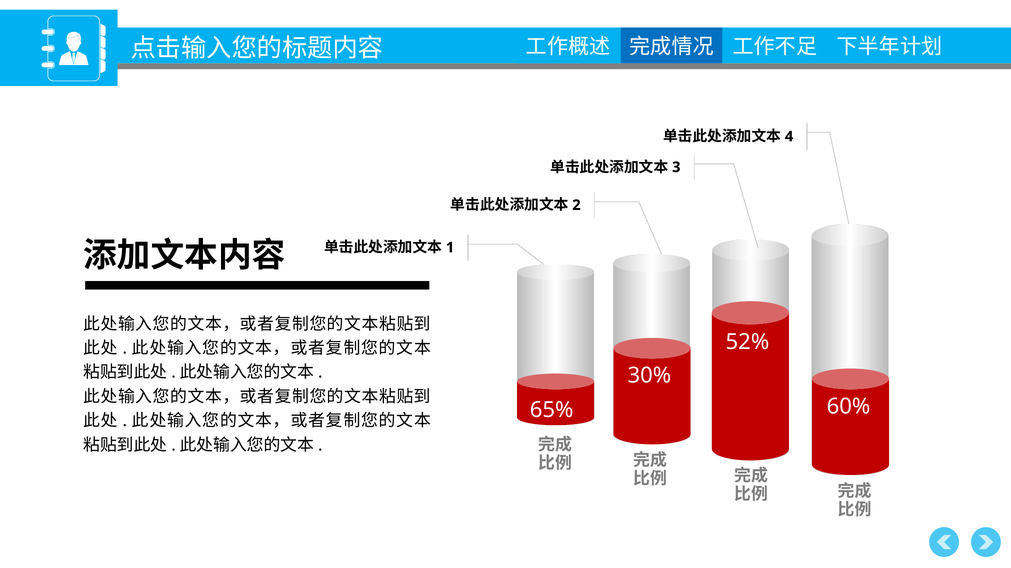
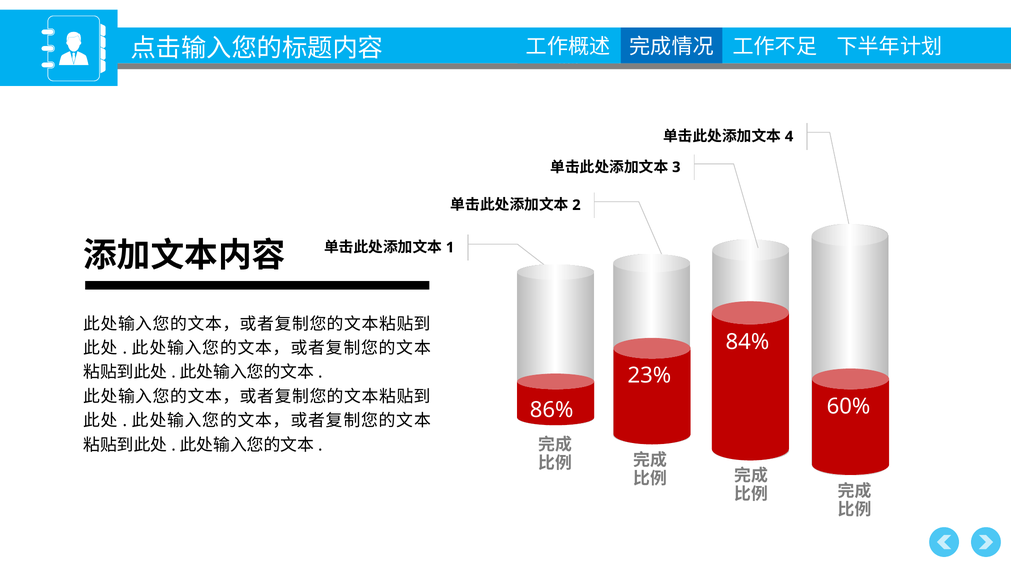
52%: 52% -> 84% (747, 342)
30%: 30% -> 23% (649, 376)
65%: 65% -> 86% (552, 410)
